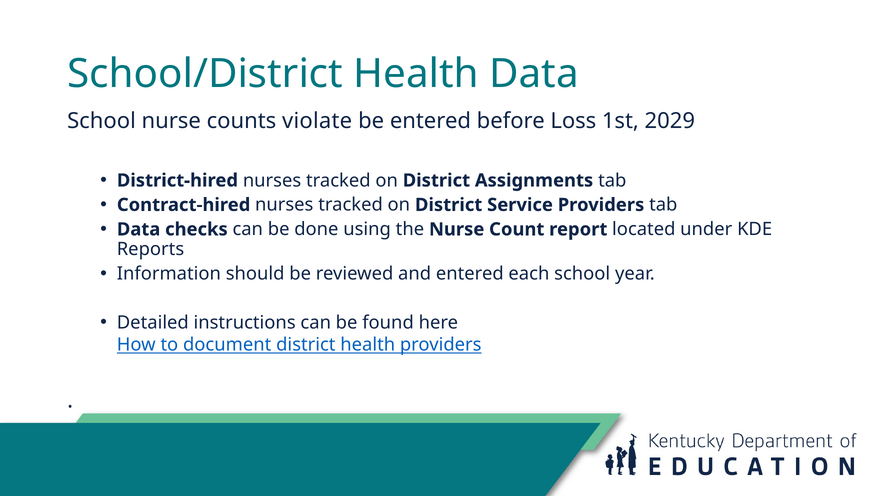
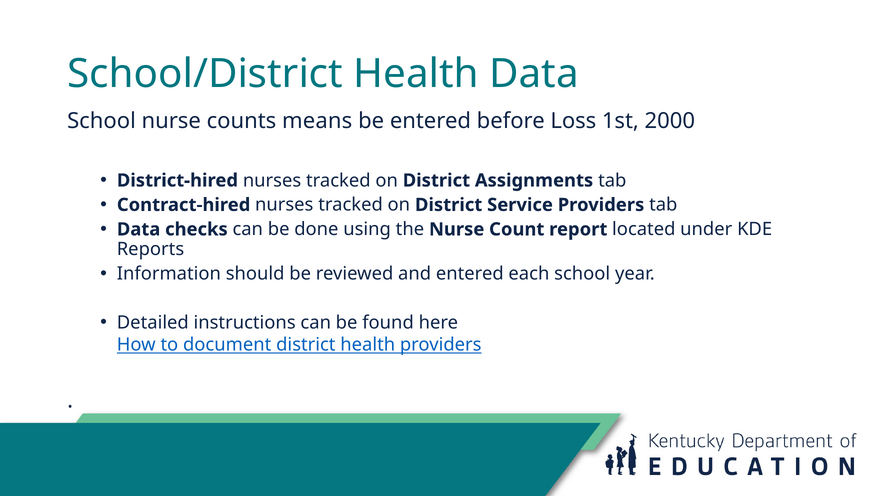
violate: violate -> means (317, 121)
2029: 2029 -> 2000 (670, 121)
